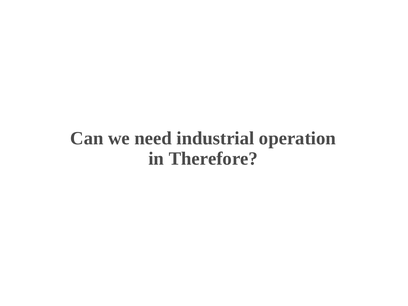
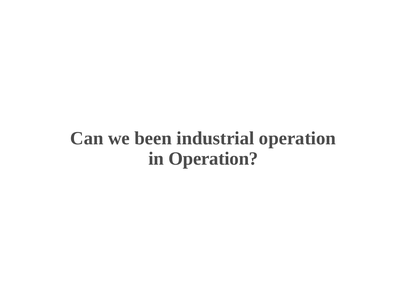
need: need -> been (153, 138)
in Therefore: Therefore -> Operation (213, 159)
